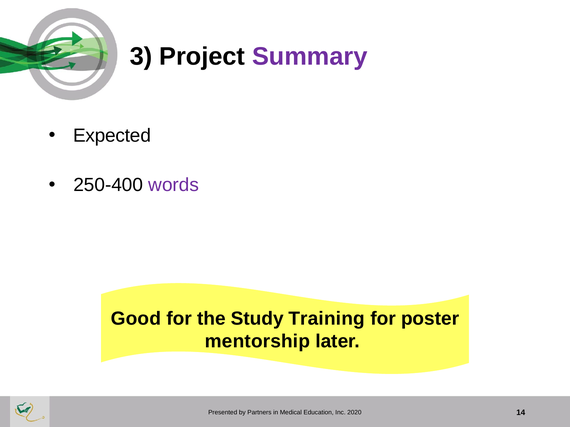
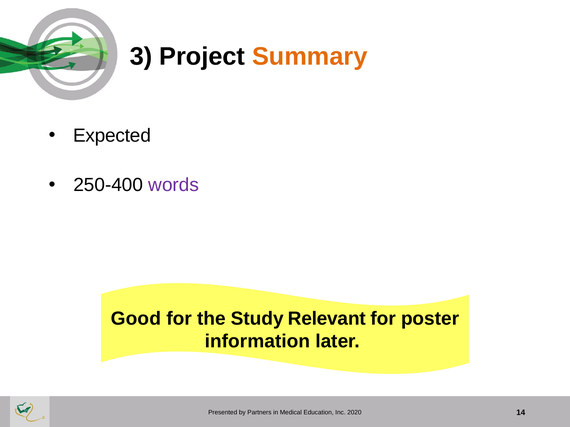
Summary colour: purple -> orange (310, 57)
Training: Training -> Relevant (327, 319)
mentorship: mentorship -> information (257, 342)
